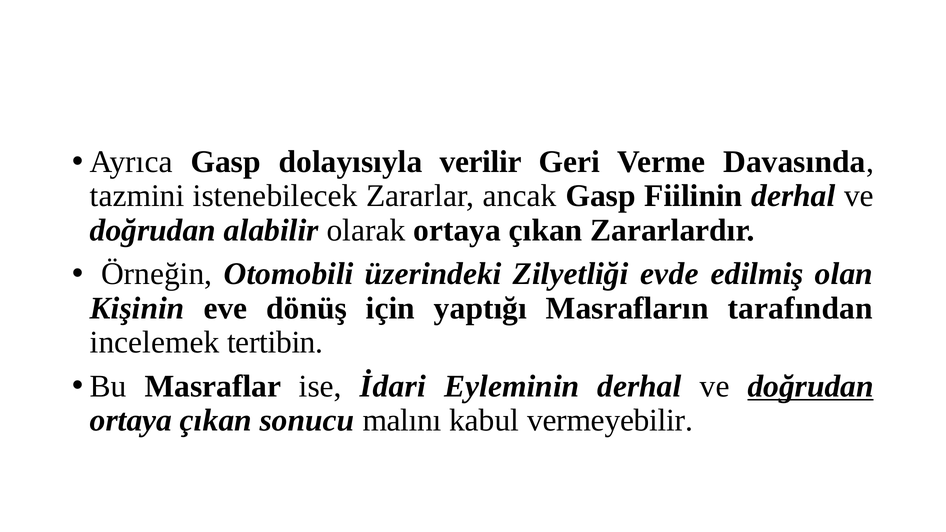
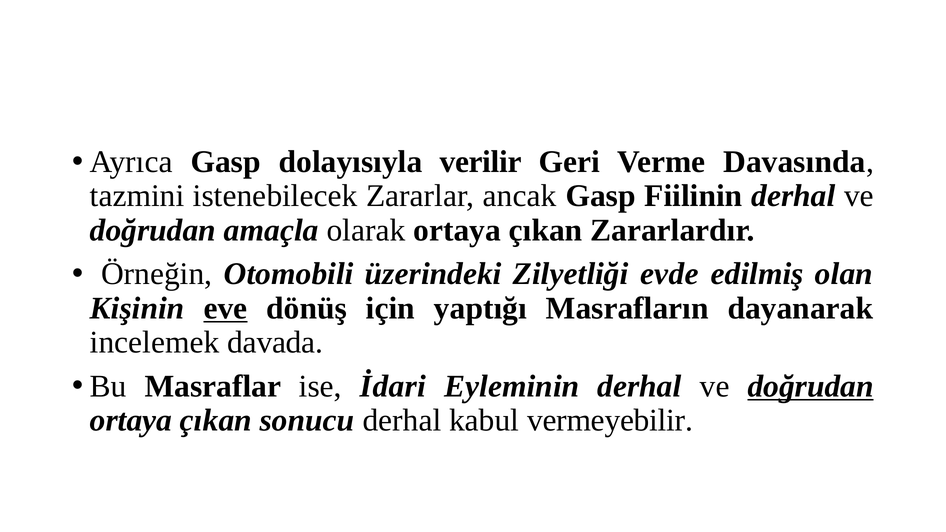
alabilir: alabilir -> amaçla (271, 230)
eve underline: none -> present (225, 308)
tarafından: tarafından -> dayanarak (800, 308)
tertibin: tertibin -> davada (275, 342)
sonucu malını: malını -> derhal (402, 420)
